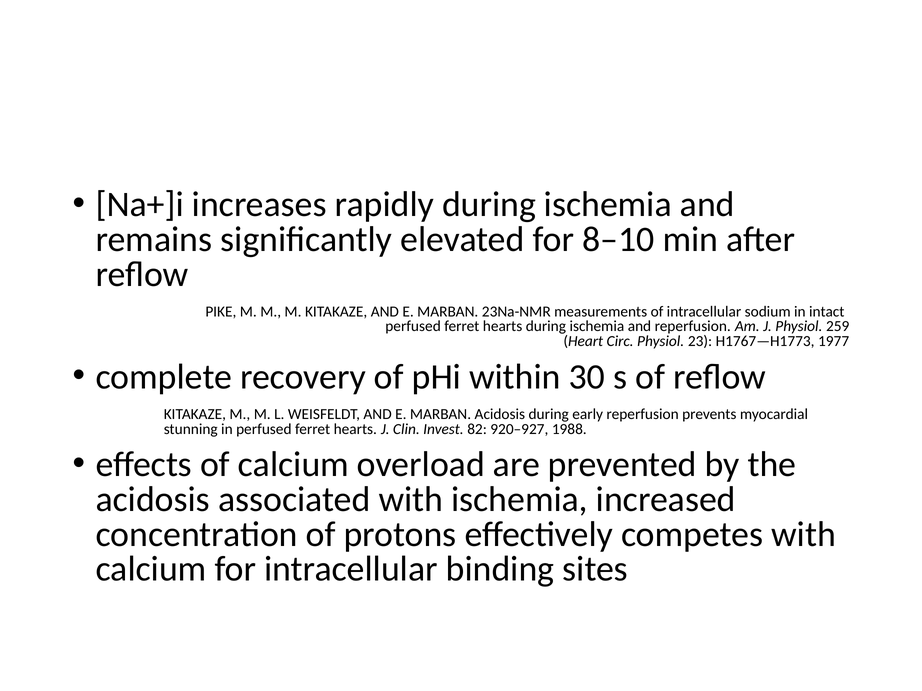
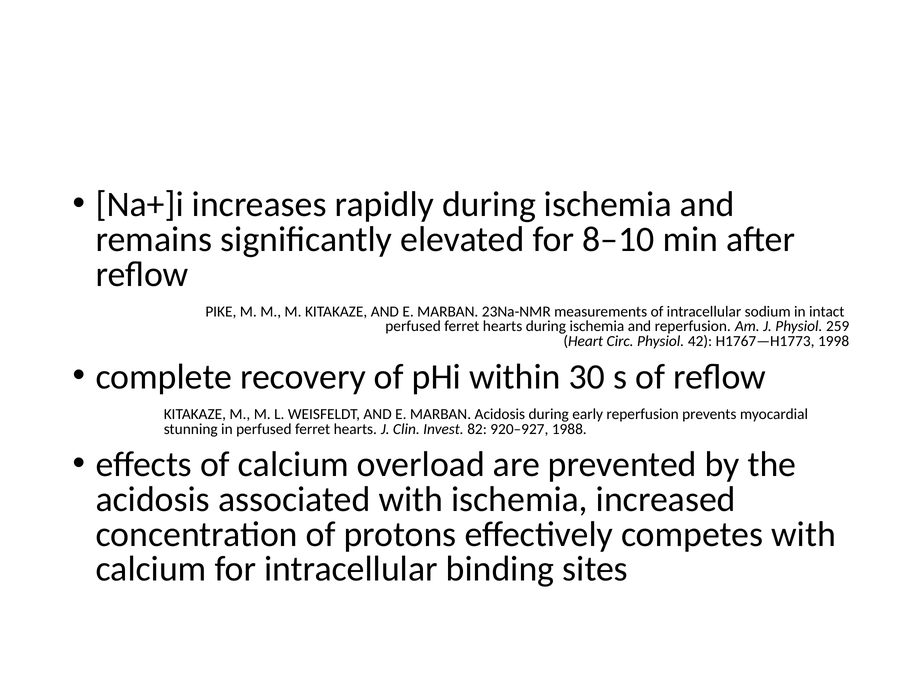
23: 23 -> 42 (700, 342)
1977: 1977 -> 1998 (834, 342)
